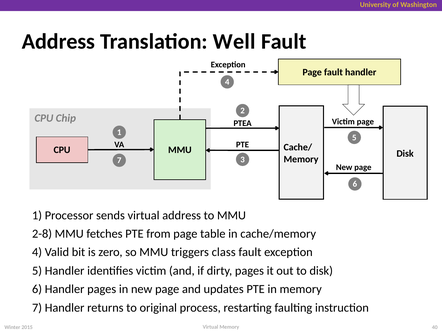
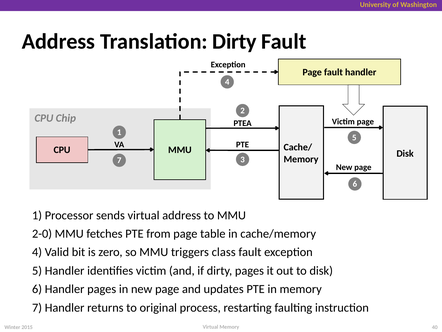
Translation Well: Well -> Dirty (235, 41)
2-8: 2-8 -> 2-0 (42, 233)
